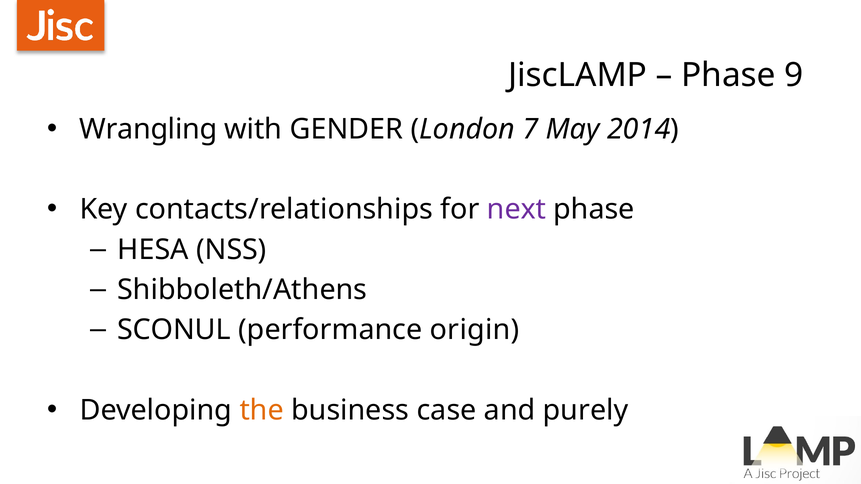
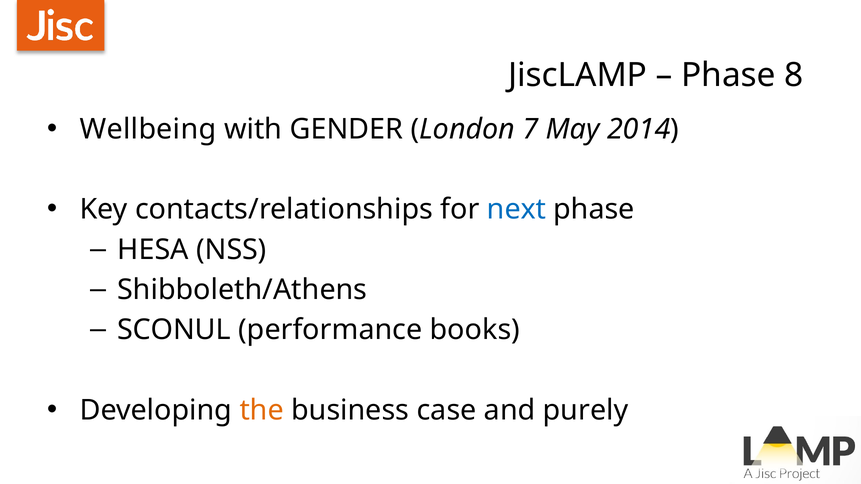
9: 9 -> 8 (794, 75)
Wrangling: Wrangling -> Wellbeing (148, 129)
next colour: purple -> blue (516, 210)
origin: origin -> books (475, 330)
